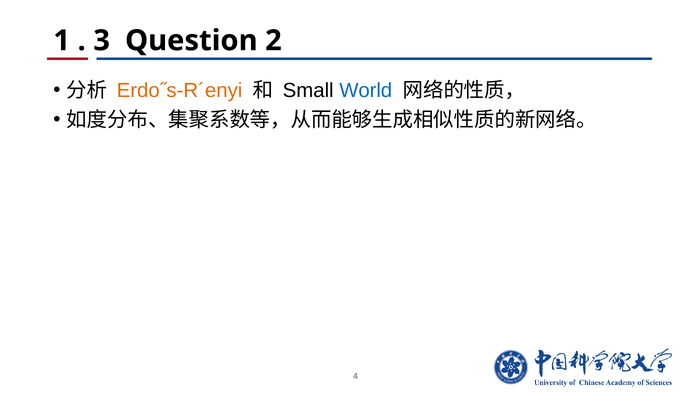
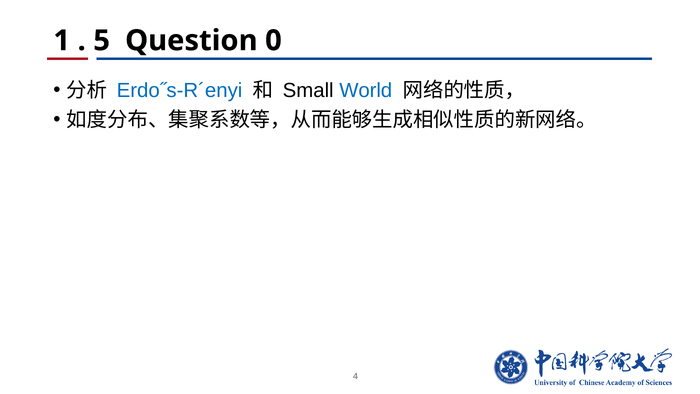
3: 3 -> 5 (102, 41)
2: 2 -> 0 (273, 41)
Erdo˝s-R´enyi colour: orange -> blue (180, 90)
